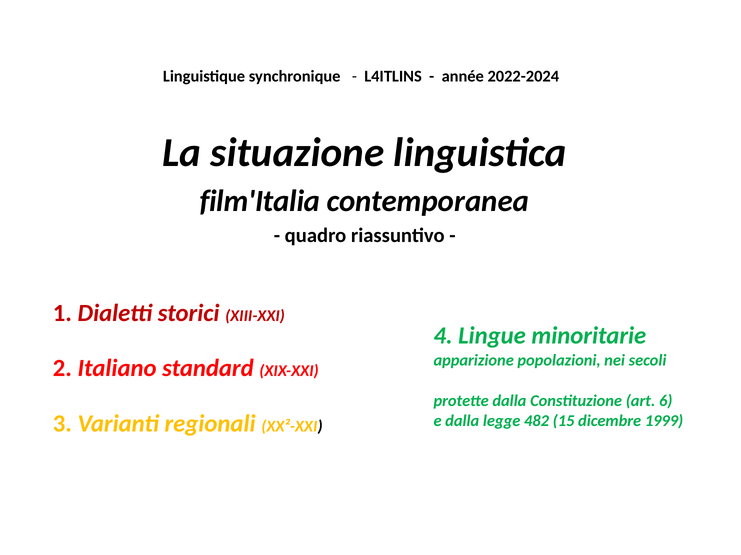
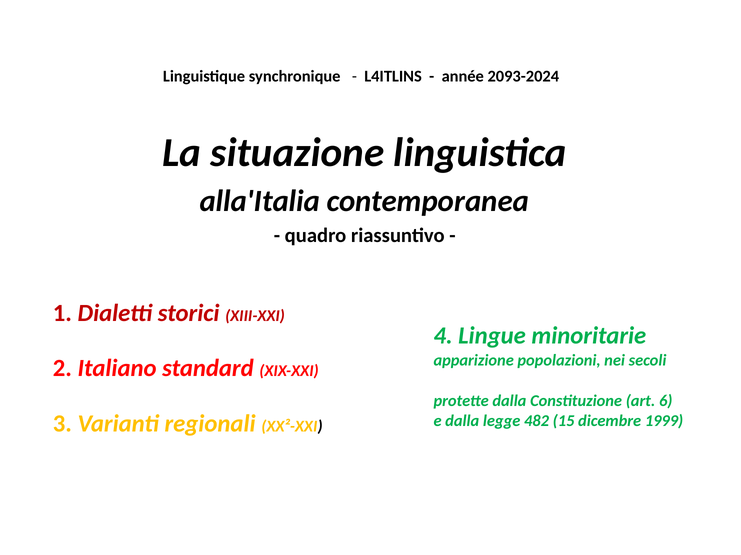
2022-2024: 2022-2024 -> 2093-2024 (523, 76)
film'Italia: film'Italia -> alla'Italia (260, 201)
